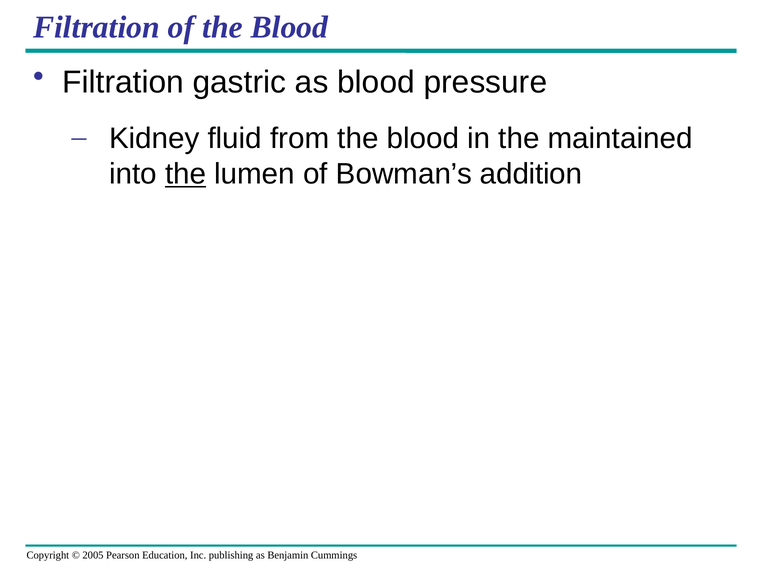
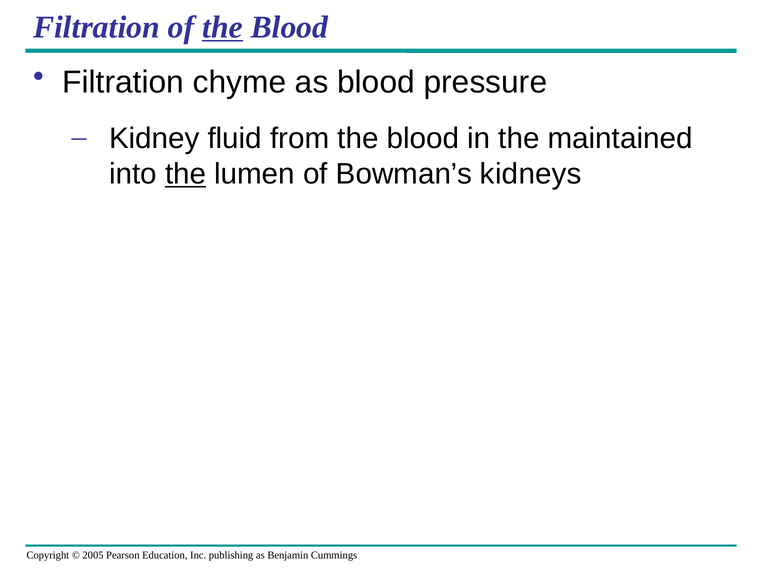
the underline: none -> present (222, 27)
gastric: gastric -> chyme (239, 82)
addition: addition -> kidneys (531, 174)
